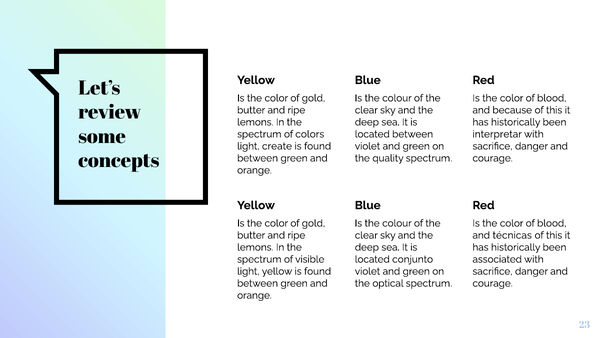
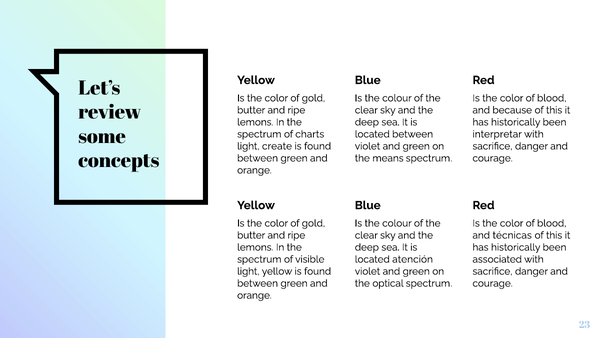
colors: colors -> charts (310, 134)
quality: quality -> means (388, 158)
conjunto: conjunto -> atención (413, 259)
